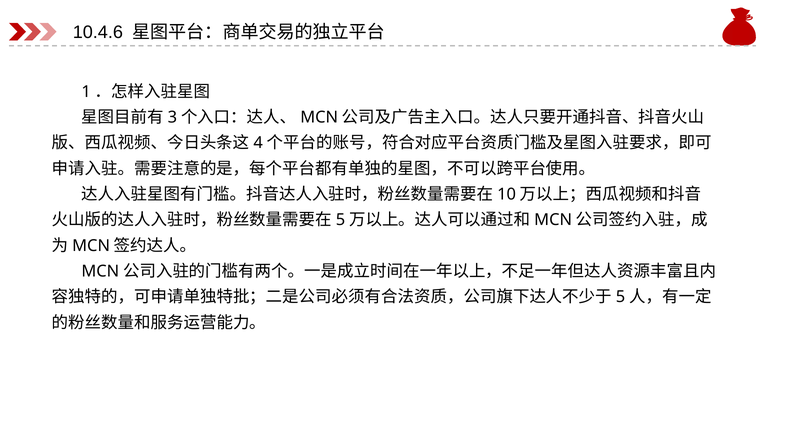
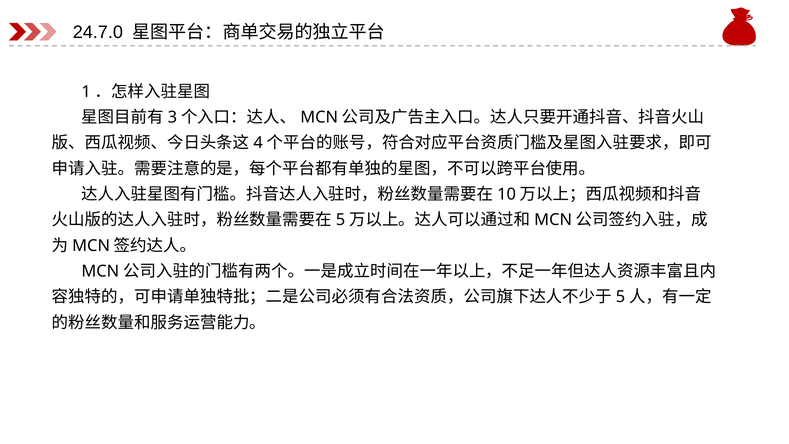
10.4.6: 10.4.6 -> 24.7.0 (98, 32)
